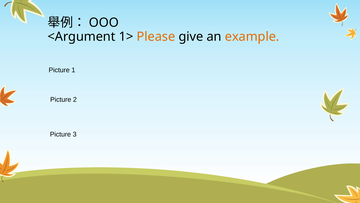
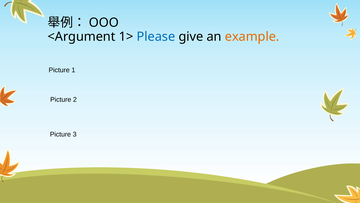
Please colour: orange -> blue (156, 36)
